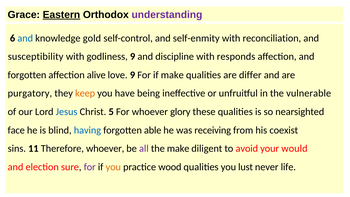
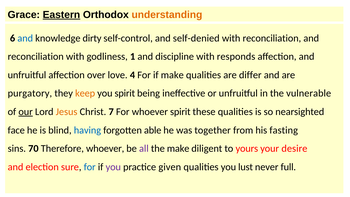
understanding colour: purple -> orange (167, 15)
gold: gold -> dirty (92, 38)
self-enmity: self-enmity -> self-denied (196, 38)
susceptibility: susceptibility -> reconciliation (36, 57)
godliness 9: 9 -> 1 (133, 57)
forgotten: forgotten -> unfruitful (27, 75)
alive: alive -> over (96, 75)
love 9: 9 -> 4 (132, 75)
you have: have -> spirit (125, 93)
our underline: none -> present (26, 112)
Jesus colour: blue -> orange (67, 112)
5: 5 -> 7 (111, 112)
whoever glory: glory -> spirit (180, 112)
receiving: receiving -> together (213, 130)
coexist: coexist -> fasting (284, 130)
11: 11 -> 70 (33, 148)
avoid: avoid -> yours (247, 148)
would: would -> desire (294, 148)
for colour: purple -> blue (90, 167)
you colour: orange -> purple (113, 167)
wood: wood -> given (170, 167)
life: life -> full (288, 167)
